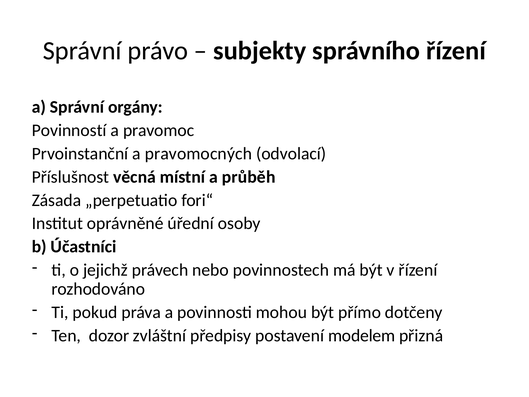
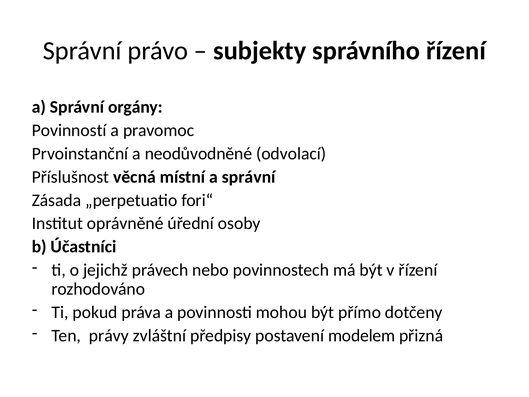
pravomocných: pravomocných -> neodůvodněné (198, 154)
místní a průběh: průběh -> správní (249, 177)
dozor: dozor -> právy (109, 335)
